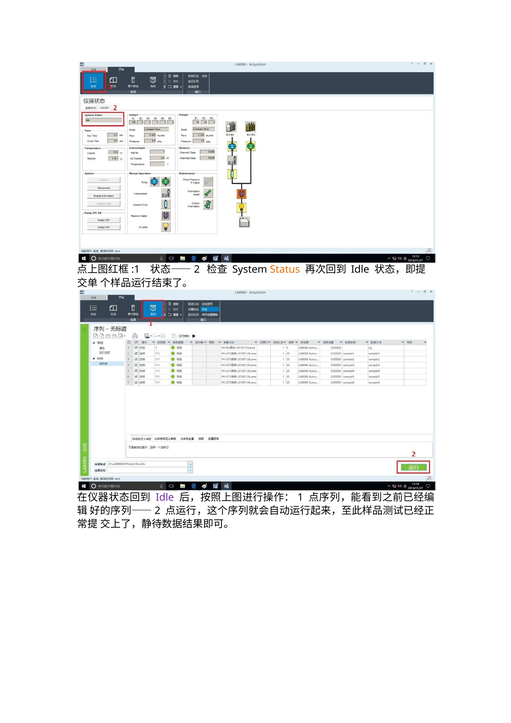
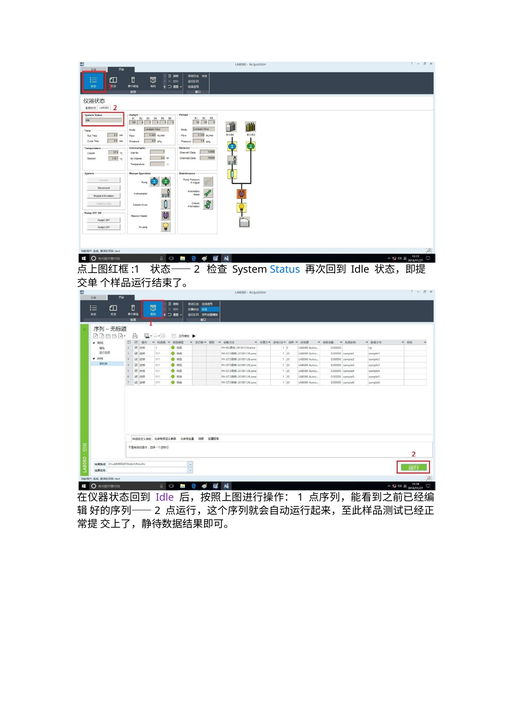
Status colour: orange -> blue (285, 270)
